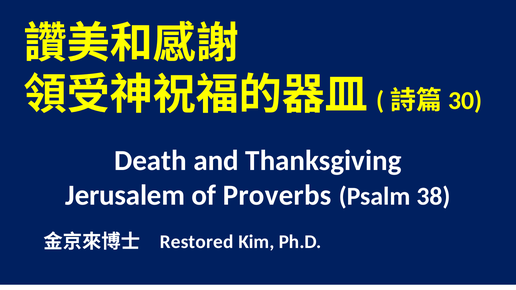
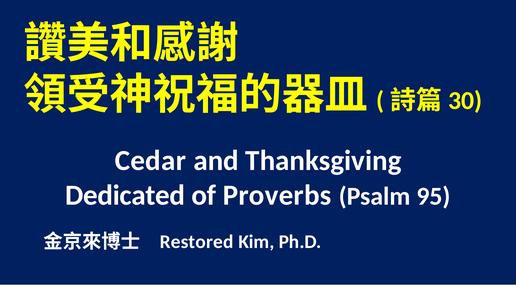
Death: Death -> Cedar (150, 161)
Jerusalem: Jerusalem -> Dedicated (125, 196)
38: 38 -> 95 (433, 197)
